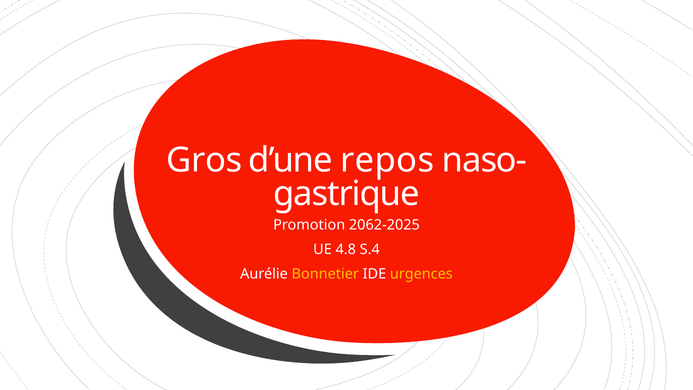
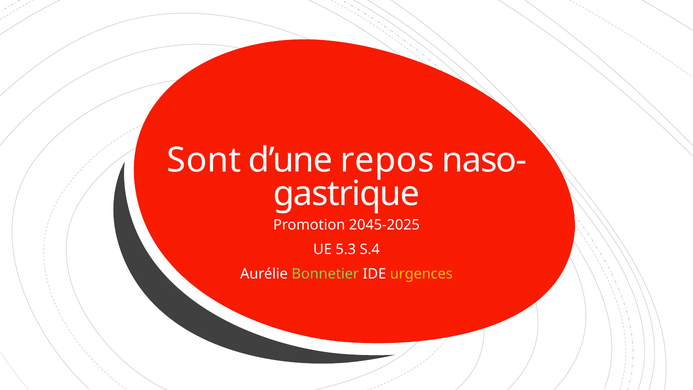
Gros: Gros -> Sont (204, 160)
2062-2025: 2062-2025 -> 2045-2025 (384, 225)
4.8: 4.8 -> 5.3 (346, 249)
Bonnetier colour: yellow -> light green (325, 274)
